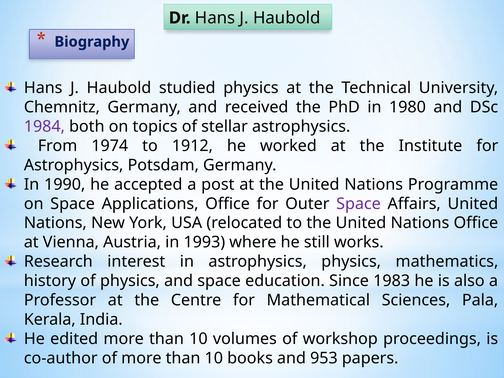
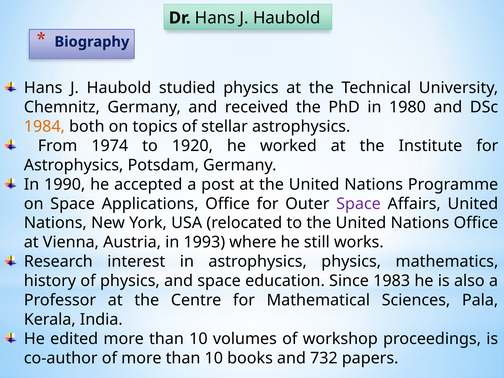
1984 colour: purple -> orange (44, 126)
1912: 1912 -> 1920 (192, 146)
953: 953 -> 732 (324, 358)
